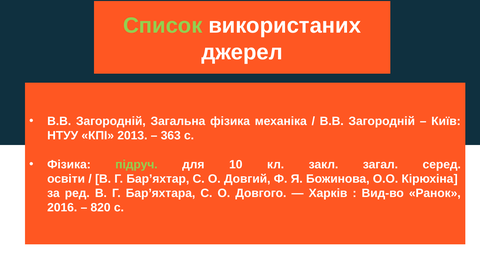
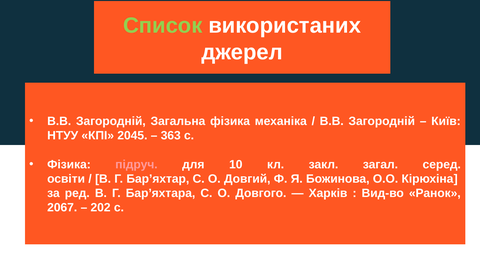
2013: 2013 -> 2045 (132, 136)
підруч colour: light green -> pink (136, 164)
2016: 2016 -> 2067 (62, 208)
820: 820 -> 202 (101, 208)
